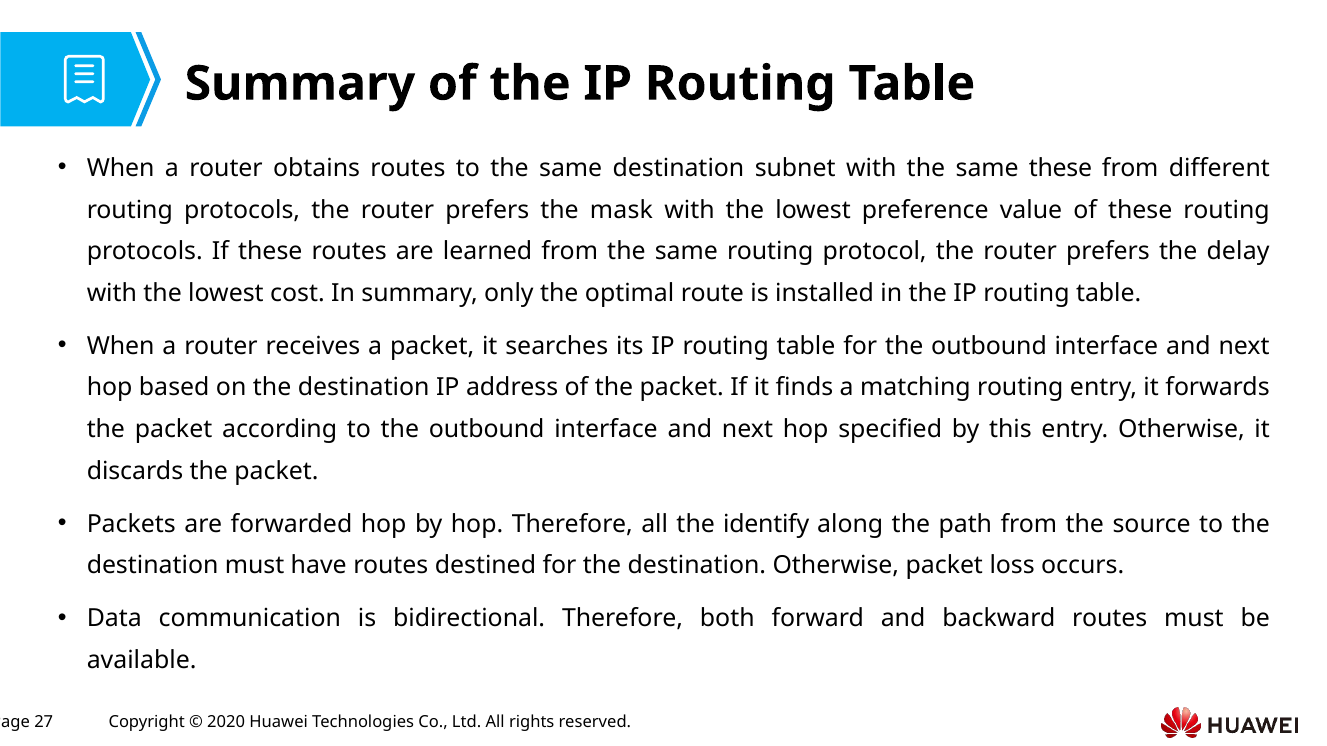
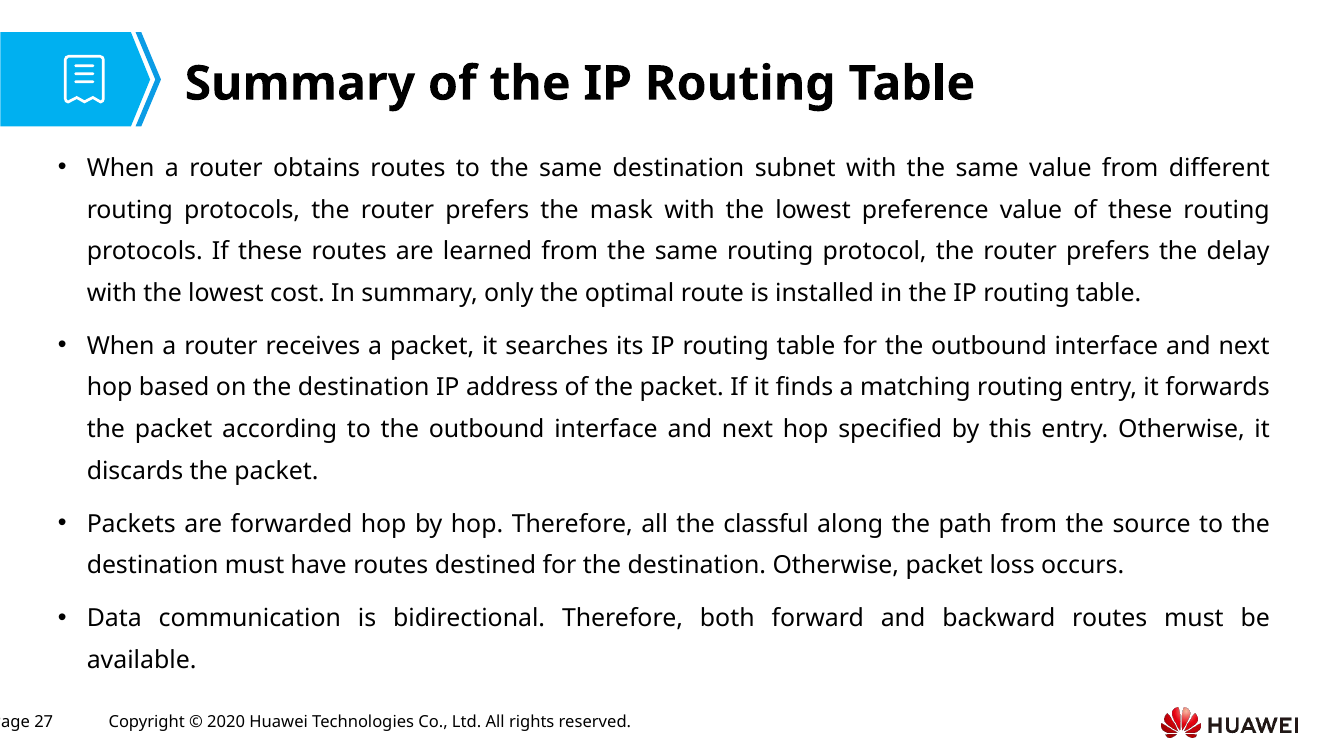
same these: these -> value (1060, 168)
identify: identify -> classful (766, 524)
